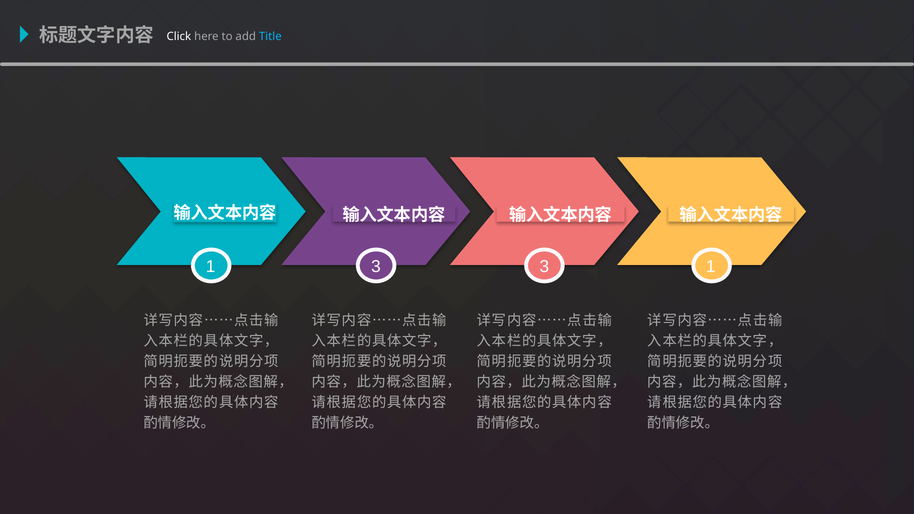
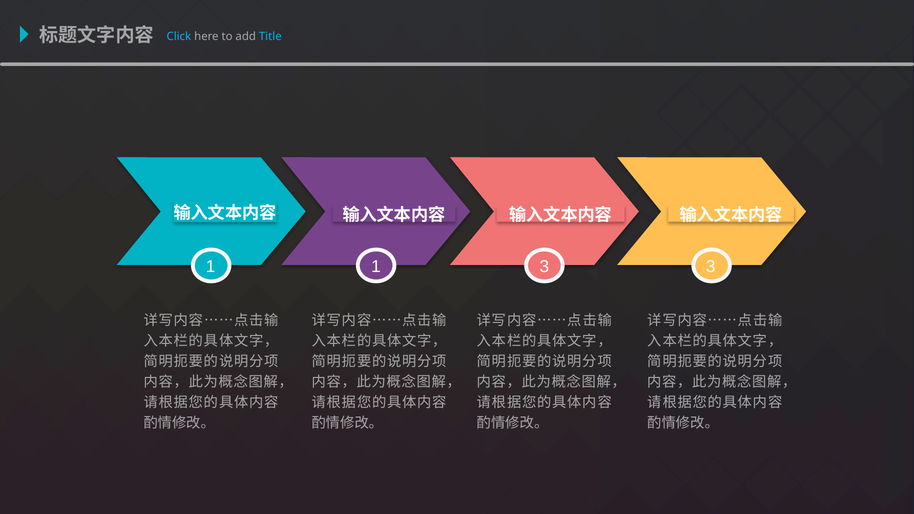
Click colour: white -> light blue (179, 37)
1 3: 3 -> 1 (376, 267)
3 1: 1 -> 3 (711, 267)
